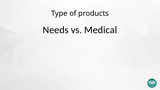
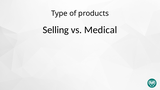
Needs: Needs -> Selling (56, 30)
